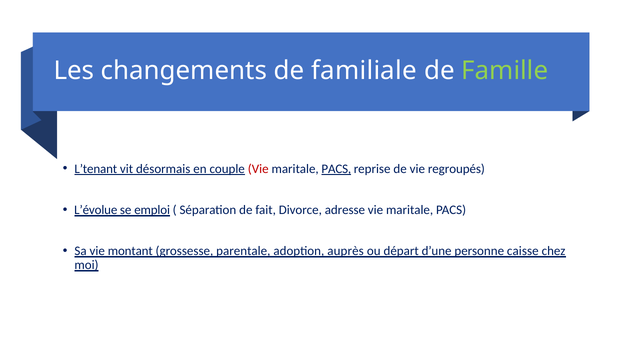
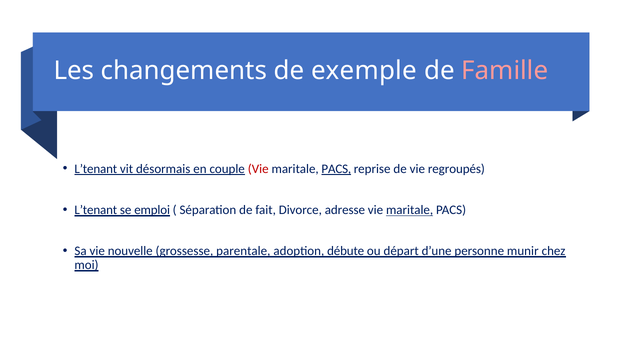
familiale: familiale -> exemple (364, 70)
Famille colour: light green -> pink (505, 70)
L’évolue: L’évolue -> L’tenant (96, 210)
maritale underline: none -> present (410, 210)
montant: montant -> nouvelle (130, 251)
auprès: auprès -> débute (346, 251)
caisse: caisse -> munir (523, 251)
